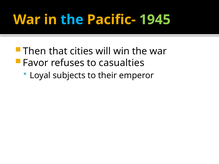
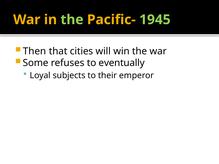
the colour: light blue -> light green (72, 20)
Favor: Favor -> Some (36, 63)
casualties: casualties -> eventually (122, 63)
